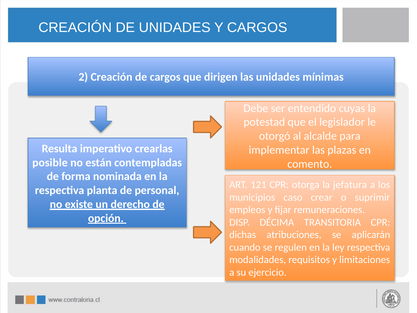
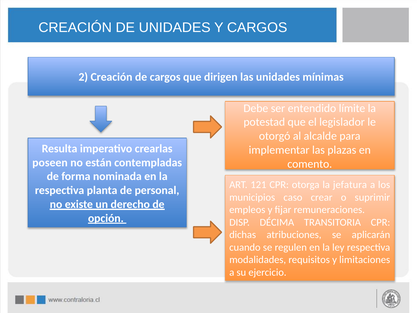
cuyas: cuyas -> límite (352, 108)
posible: posible -> poseen (50, 162)
